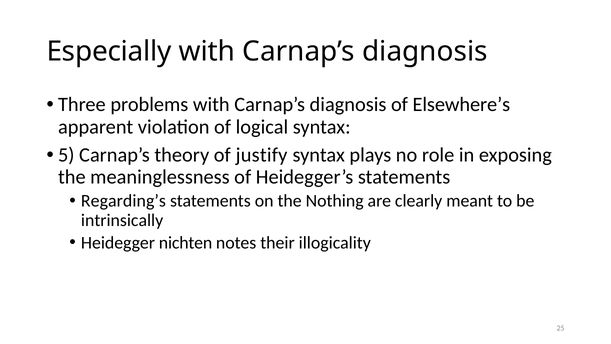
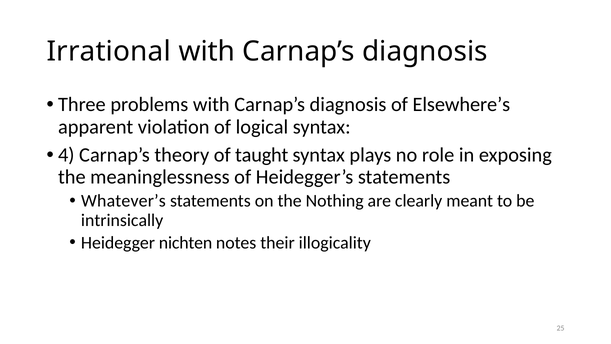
Especially: Especially -> Irrational (109, 51)
5: 5 -> 4 (66, 155)
justify: justify -> taught (262, 155)
Regarding’s: Regarding’s -> Whatever’s (123, 201)
